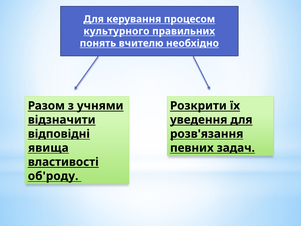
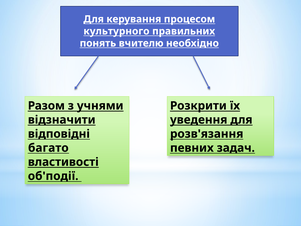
явища: явища -> багато (48, 148)
об'роду: об'роду -> об'події (53, 176)
